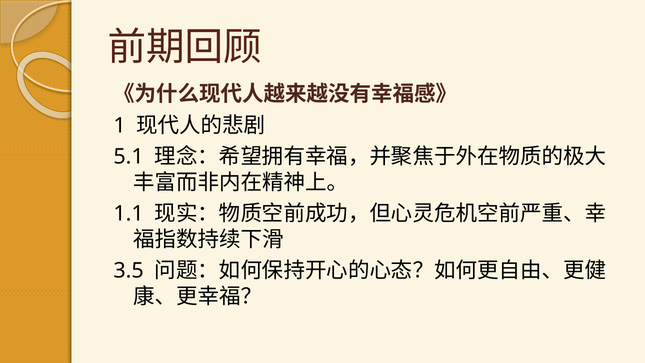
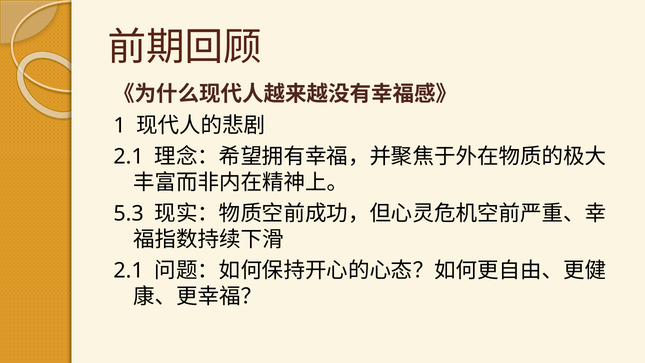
5.1: 5.1 -> 2.1 (129, 157)
1.1: 1.1 -> 5.3 (129, 214)
3.5: 3.5 -> 2.1 (129, 271)
